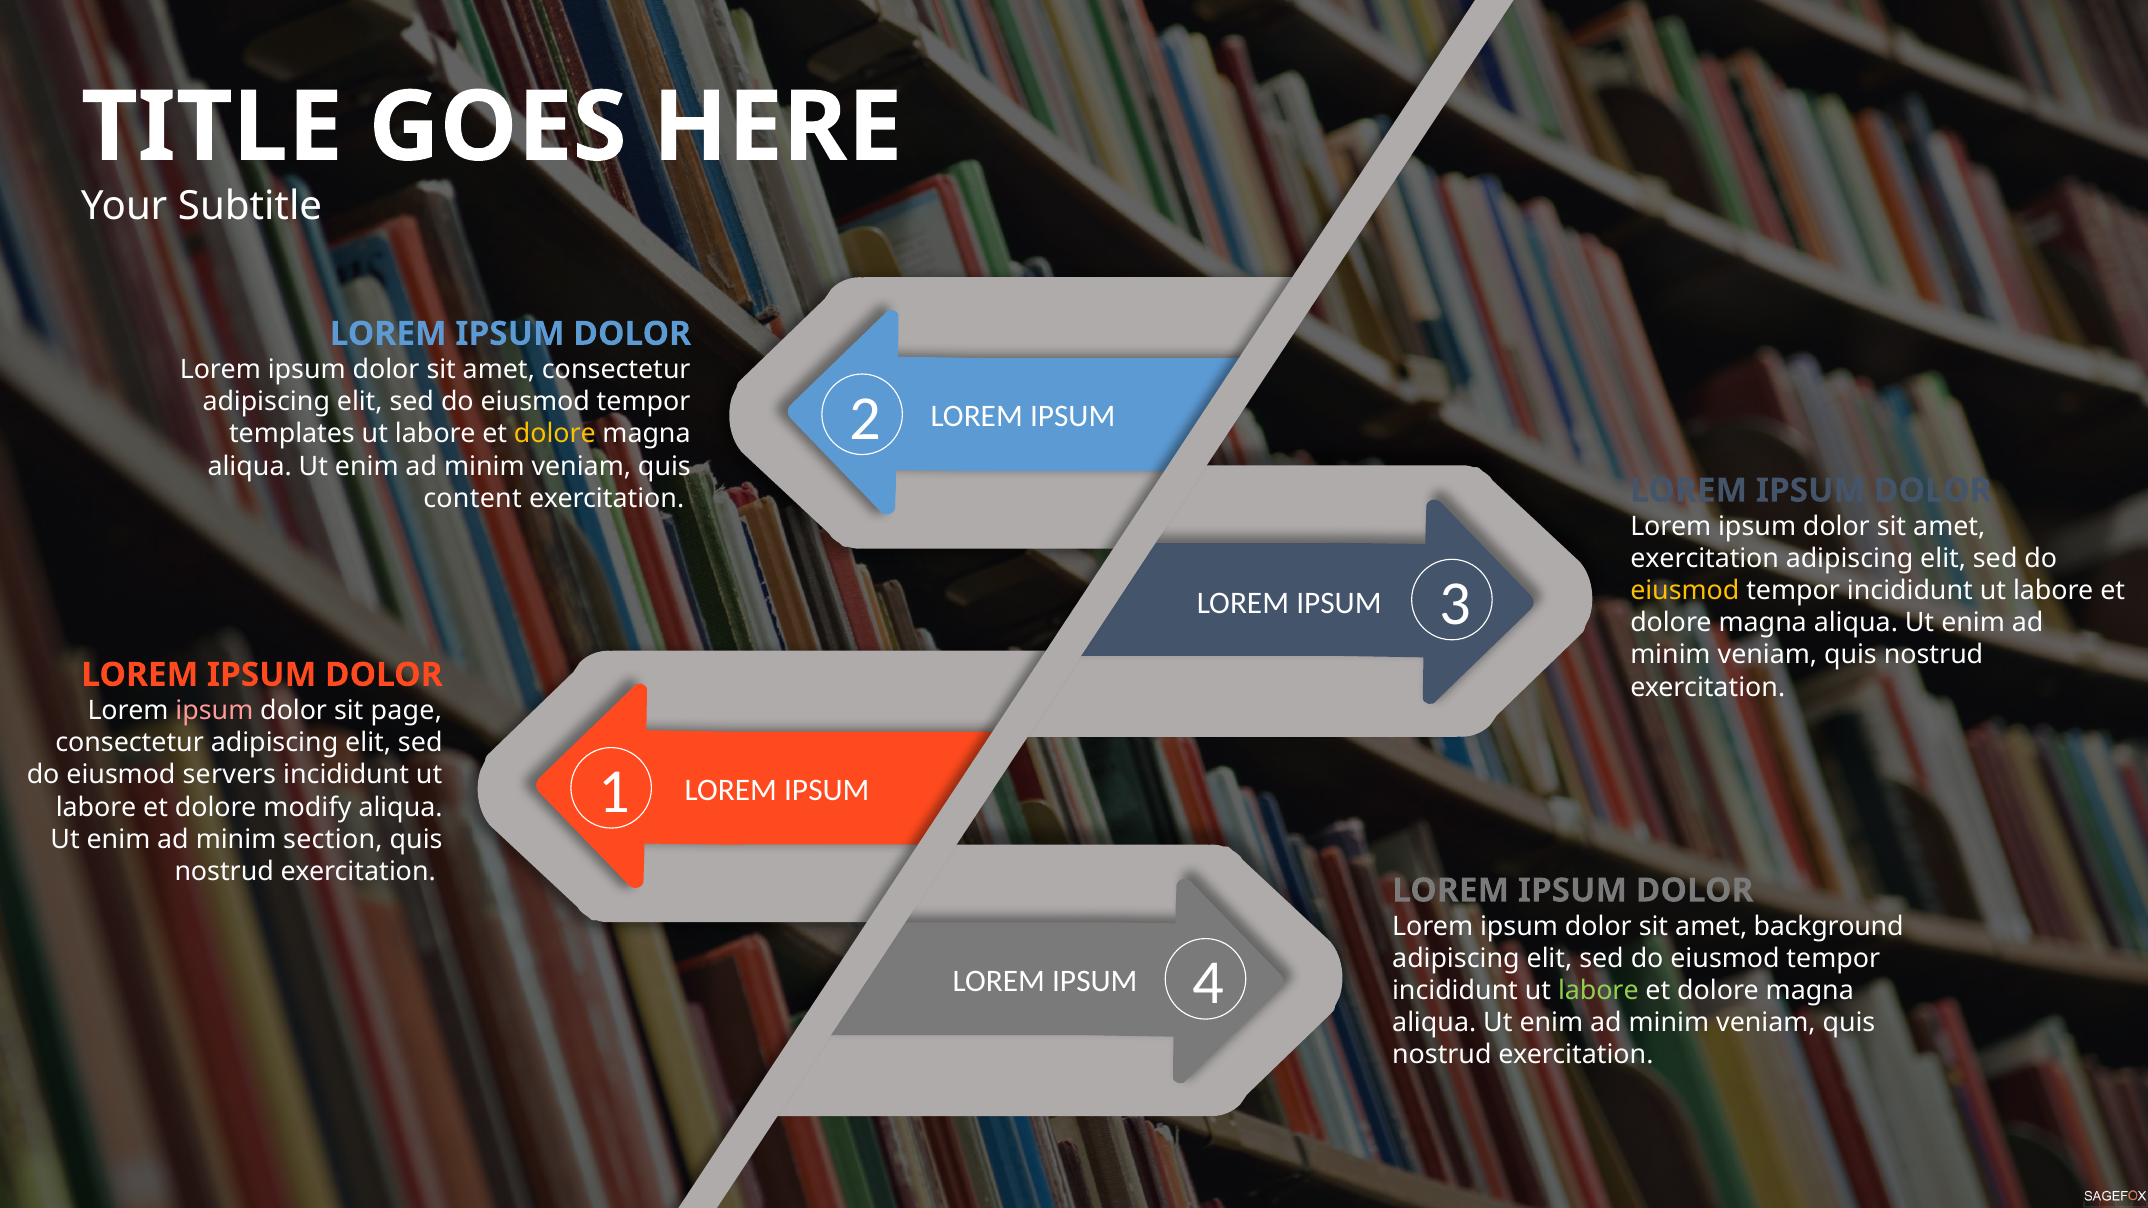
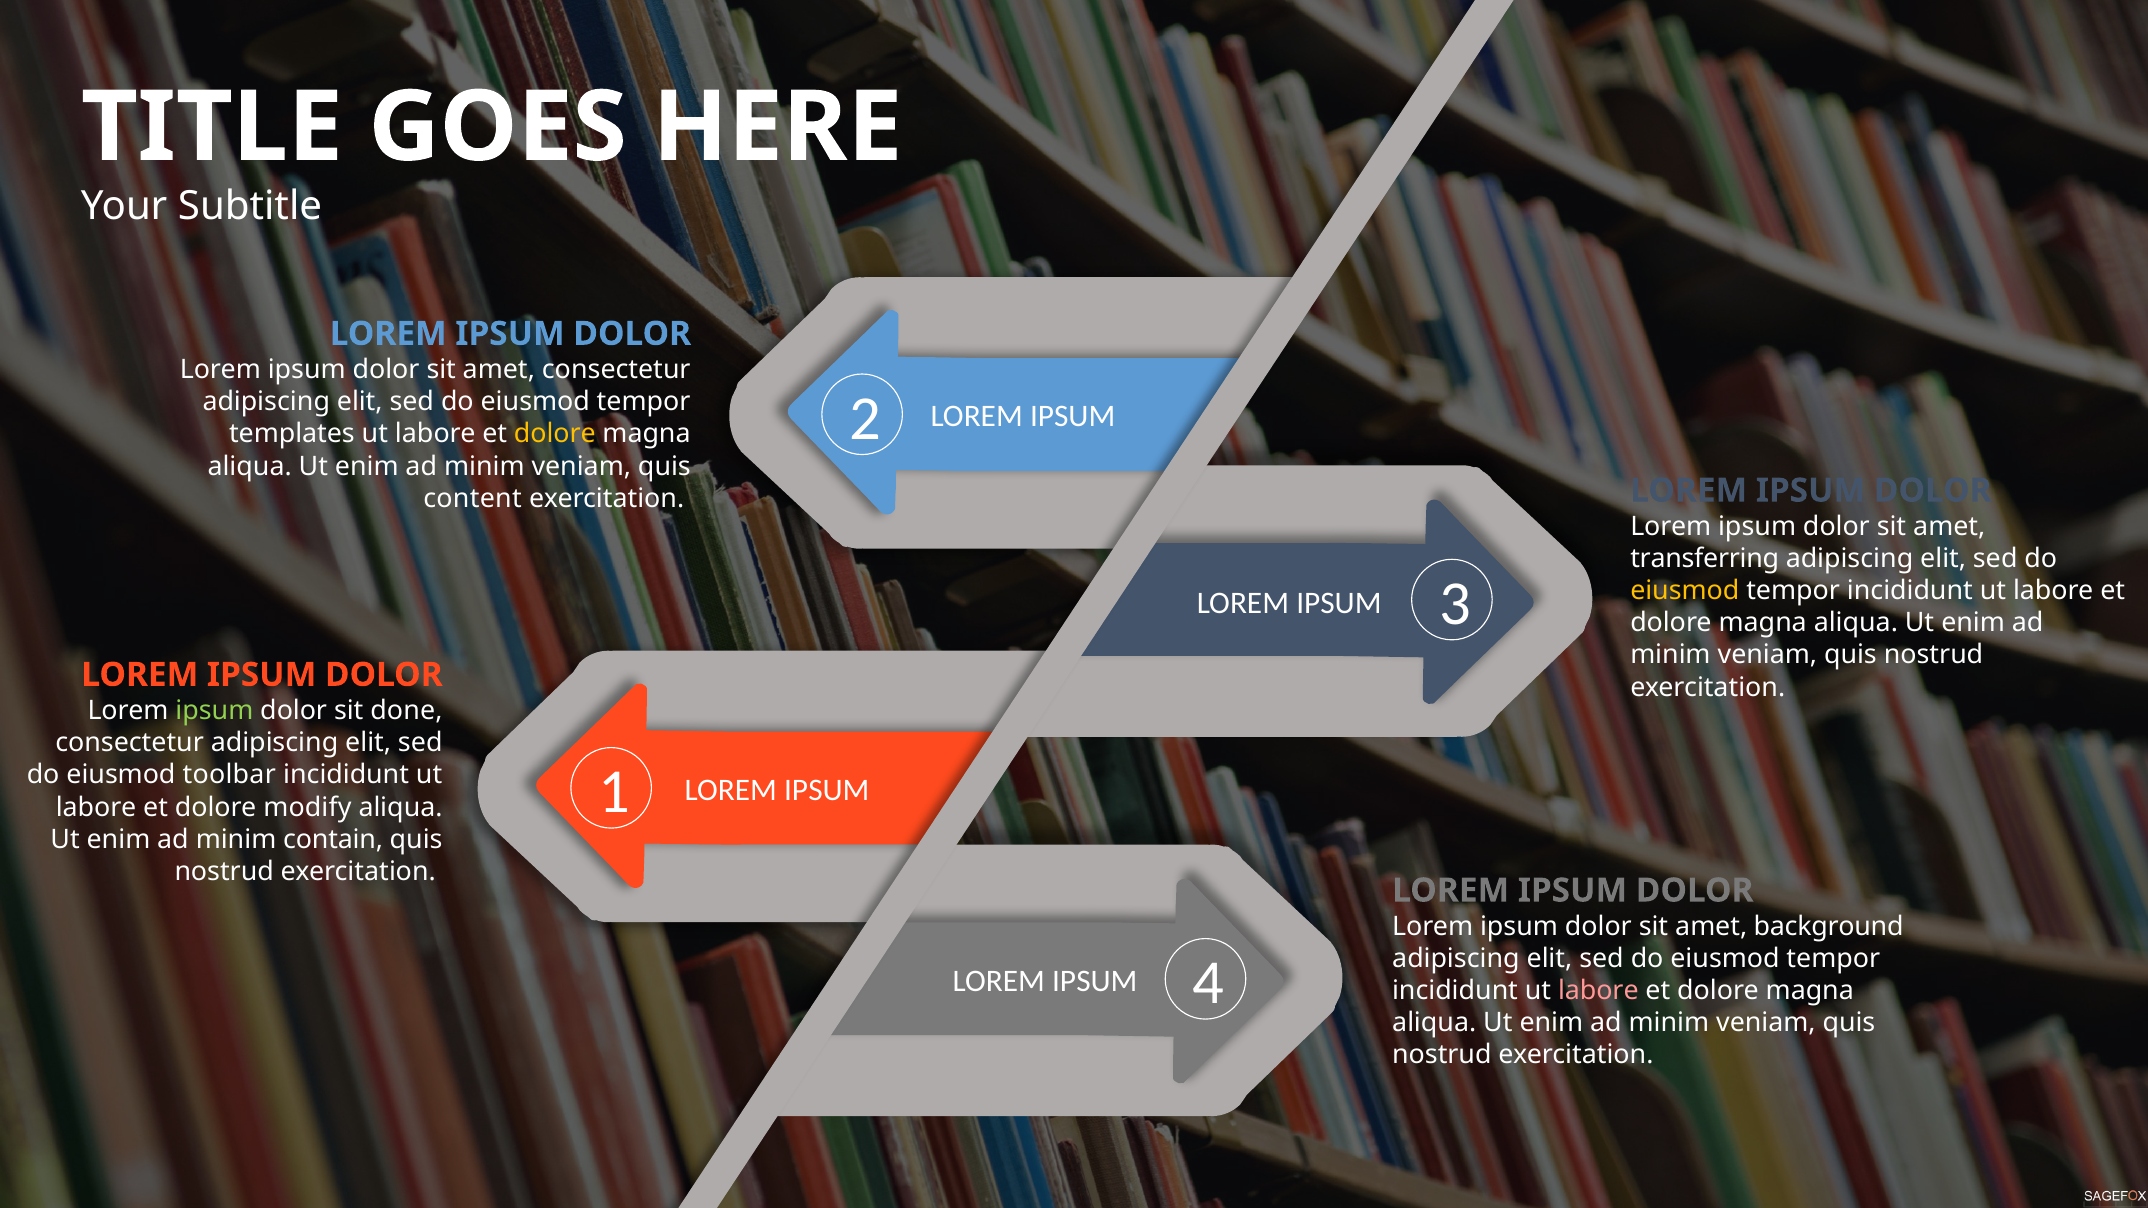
exercitation: exercitation -> transferring (1705, 559)
ipsum colour: pink -> light green (214, 711)
page: page -> done (406, 711)
servers: servers -> toolbar (229, 775)
section: section -> contain (333, 840)
labore colour: light green -> pink (1598, 991)
